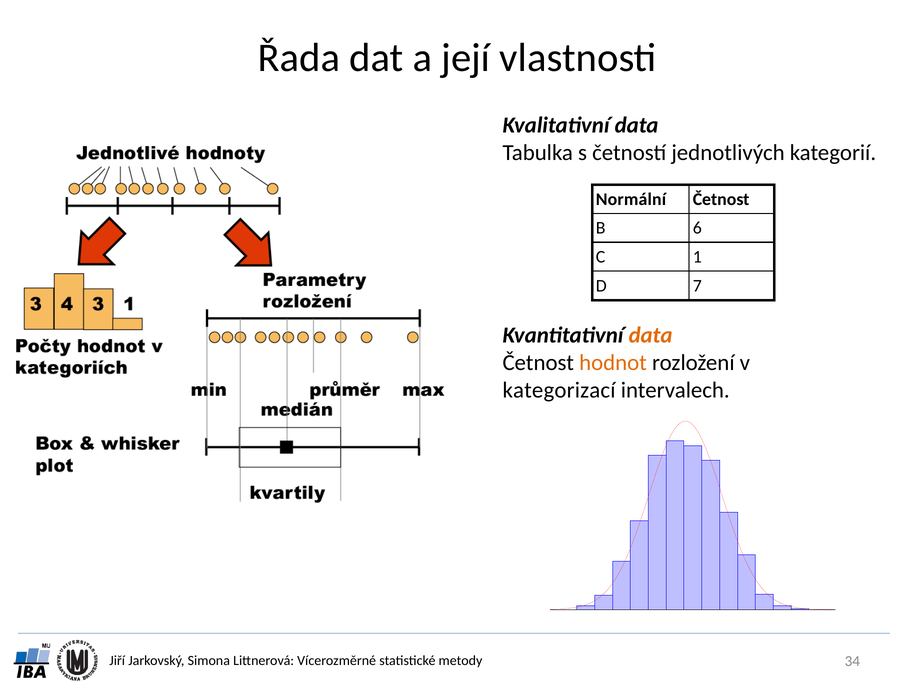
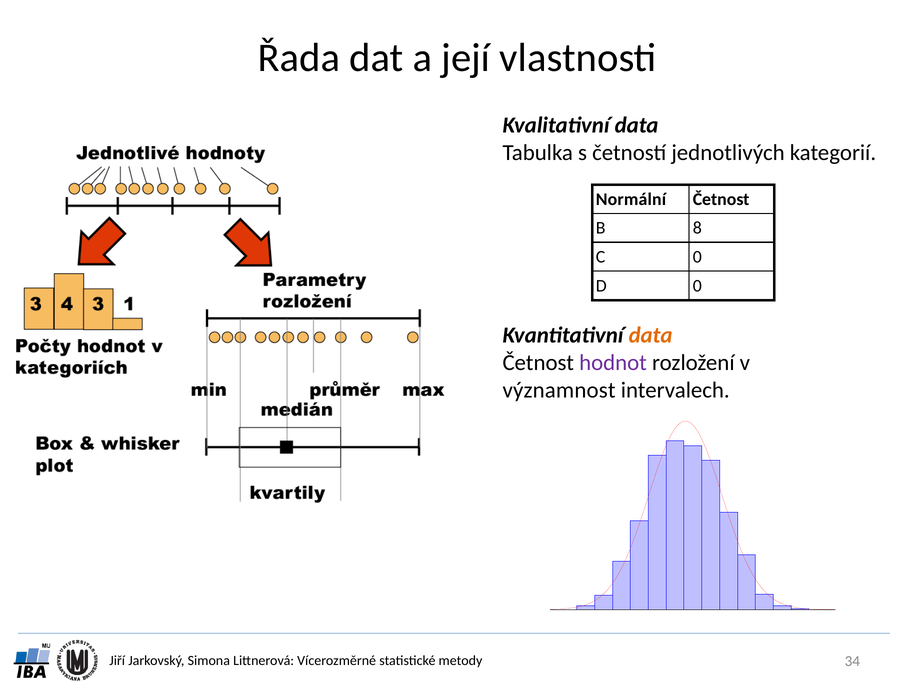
6: 6 -> 8 (697, 228)
C 1: 1 -> 0 (697, 257)
D 7: 7 -> 0 (697, 286)
hodnot colour: orange -> purple (613, 363)
kategorizací: kategorizací -> významnost (559, 390)
